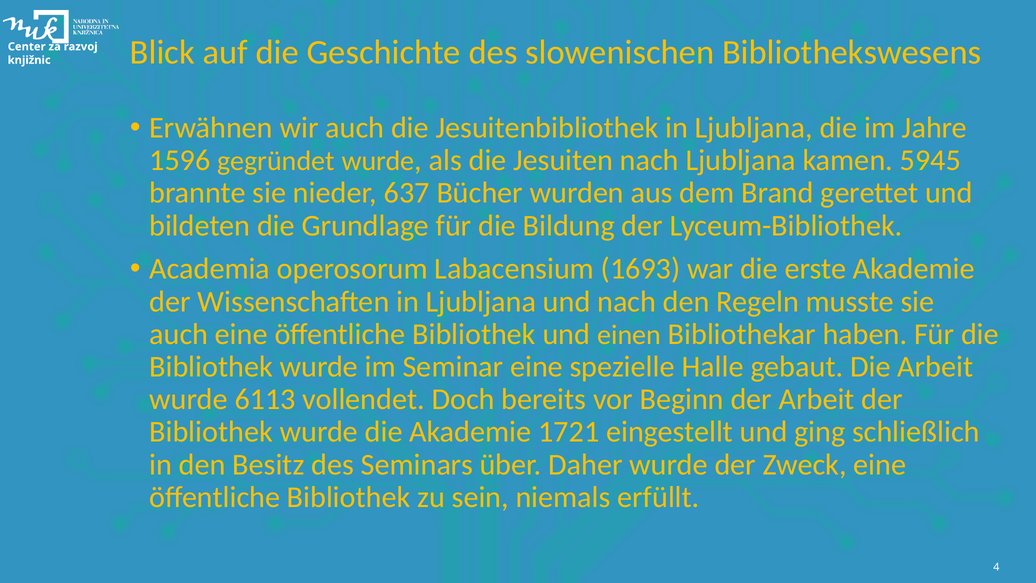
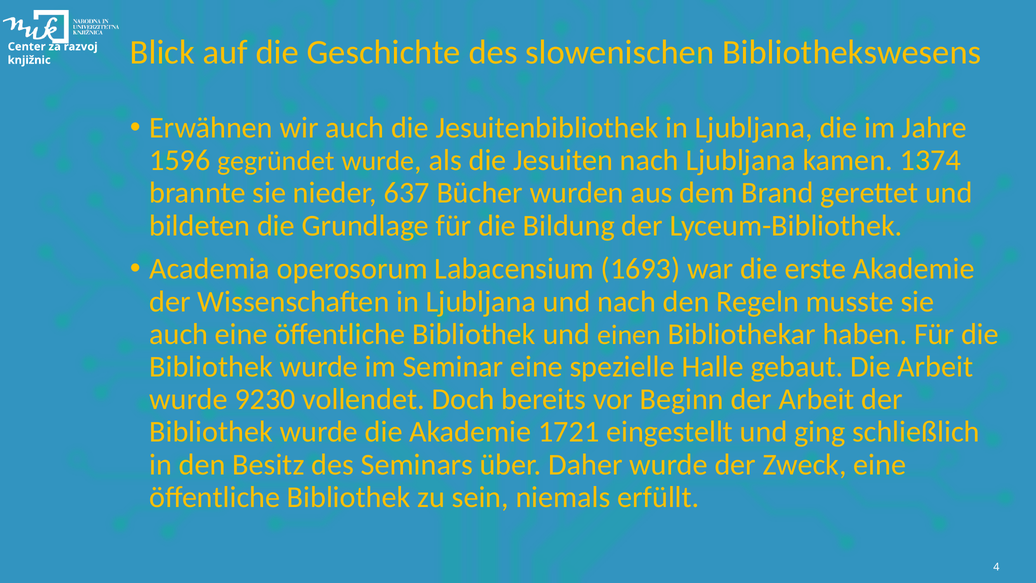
5945: 5945 -> 1374 (930, 160)
6113: 6113 -> 9230 (265, 399)
